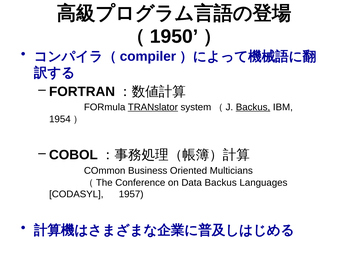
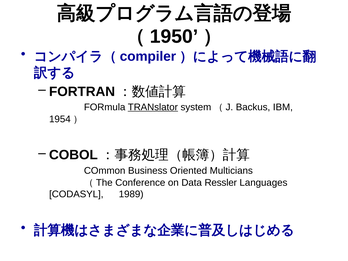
Backus underline: present -> none (253, 107)
Data Backus: Backus -> Ressler (221, 183)
1957: 1957 -> 1989 (131, 194)
